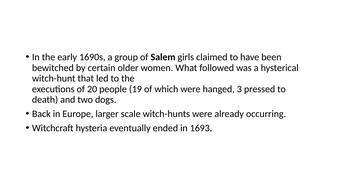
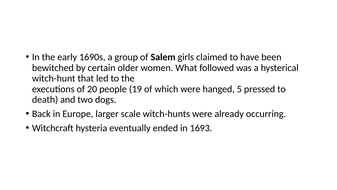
3: 3 -> 5 (239, 89)
